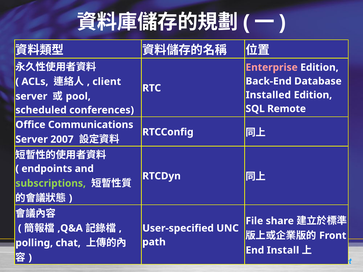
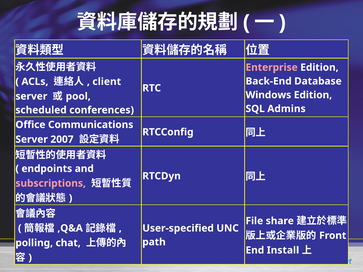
Installed: Installed -> Windows (268, 95)
Remote: Remote -> Admins (286, 109)
subscriptions colour: light green -> pink (51, 184)
